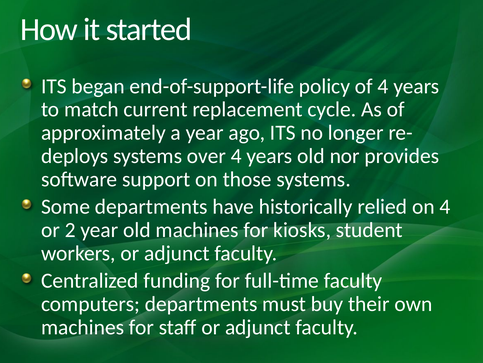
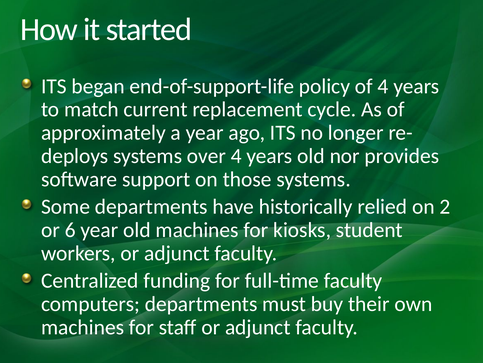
on 4: 4 -> 2 (445, 206)
2: 2 -> 6 (70, 230)
